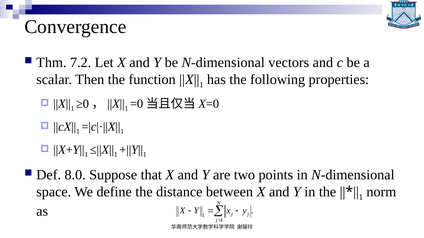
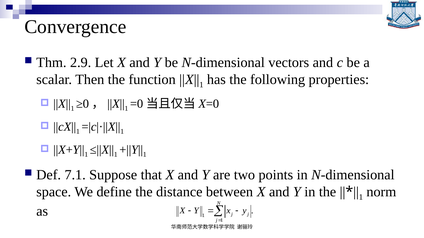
7.2: 7.2 -> 2.9 (81, 63)
8.0: 8.0 -> 7.1 (75, 175)
